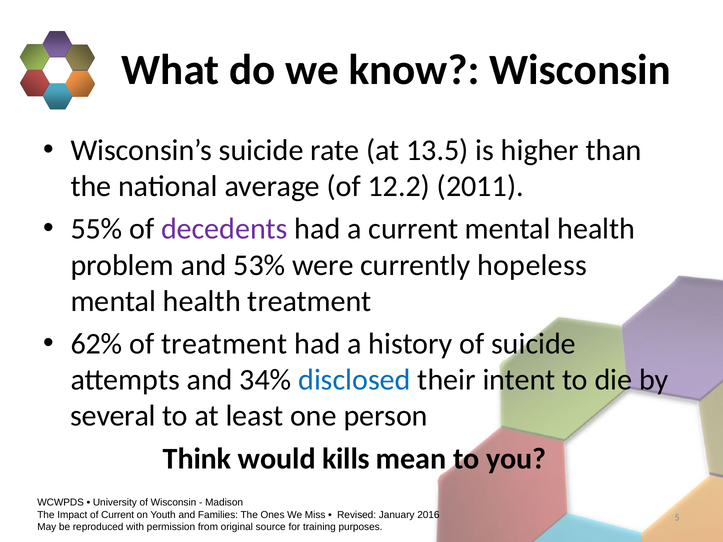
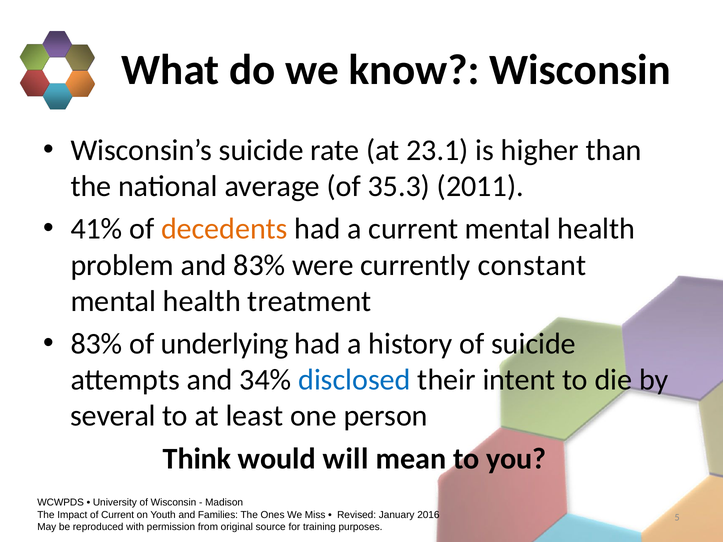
13.5: 13.5 -> 23.1 (437, 150)
12.2: 12.2 -> 35.3 (399, 186)
55%: 55% -> 41% (96, 229)
decedents colour: purple -> orange (224, 229)
and 53%: 53% -> 83% (259, 265)
hopeless: hopeless -> constant (532, 265)
62%: 62% -> 83% (96, 344)
of treatment: treatment -> underlying (225, 344)
kills: kills -> will (346, 459)
